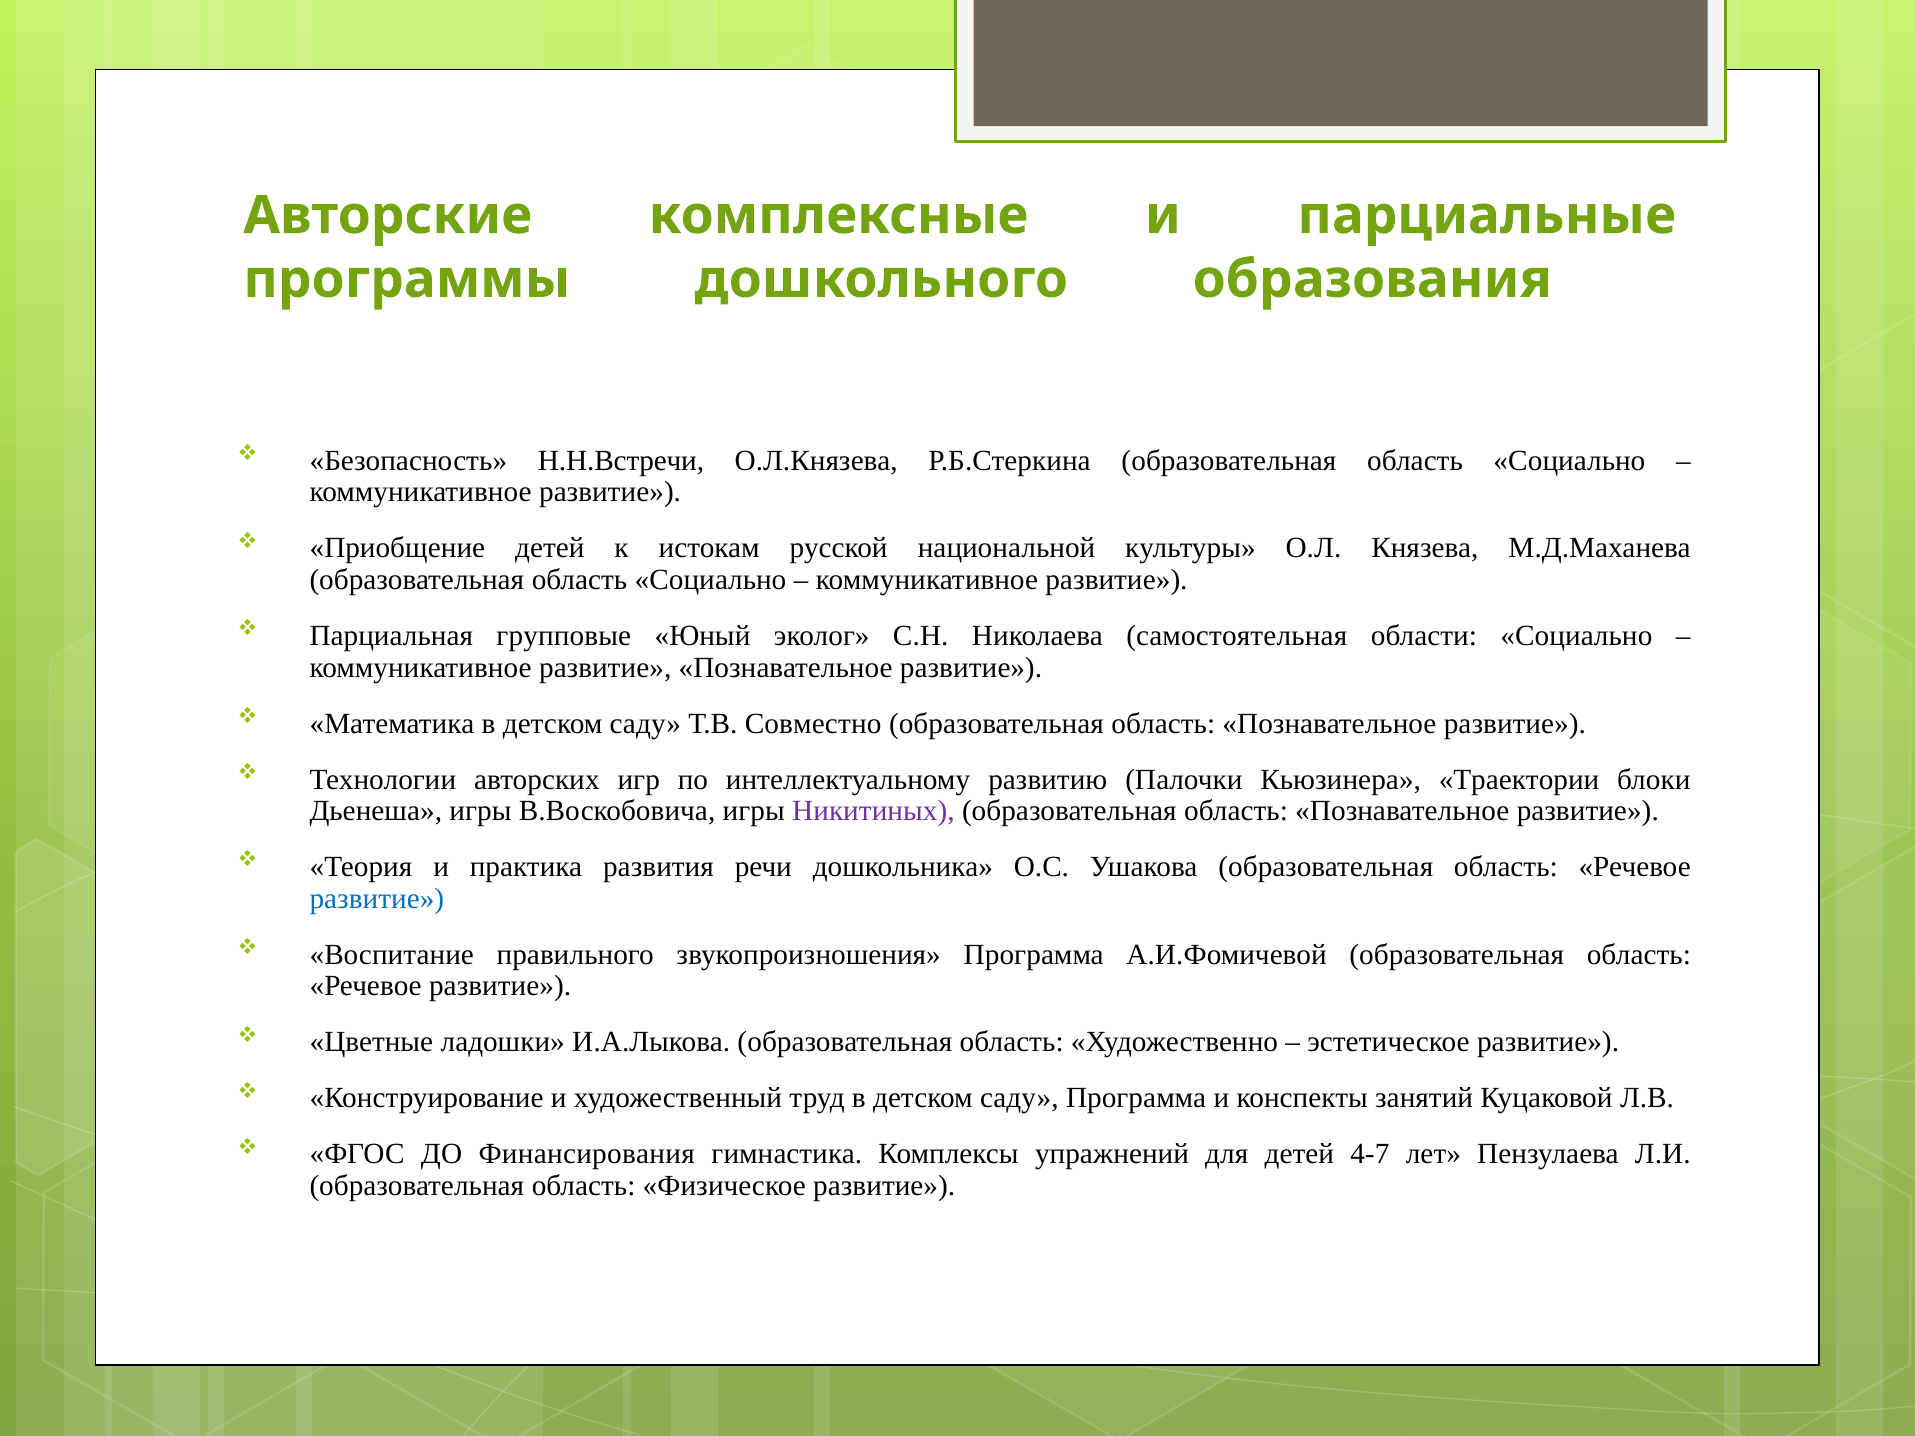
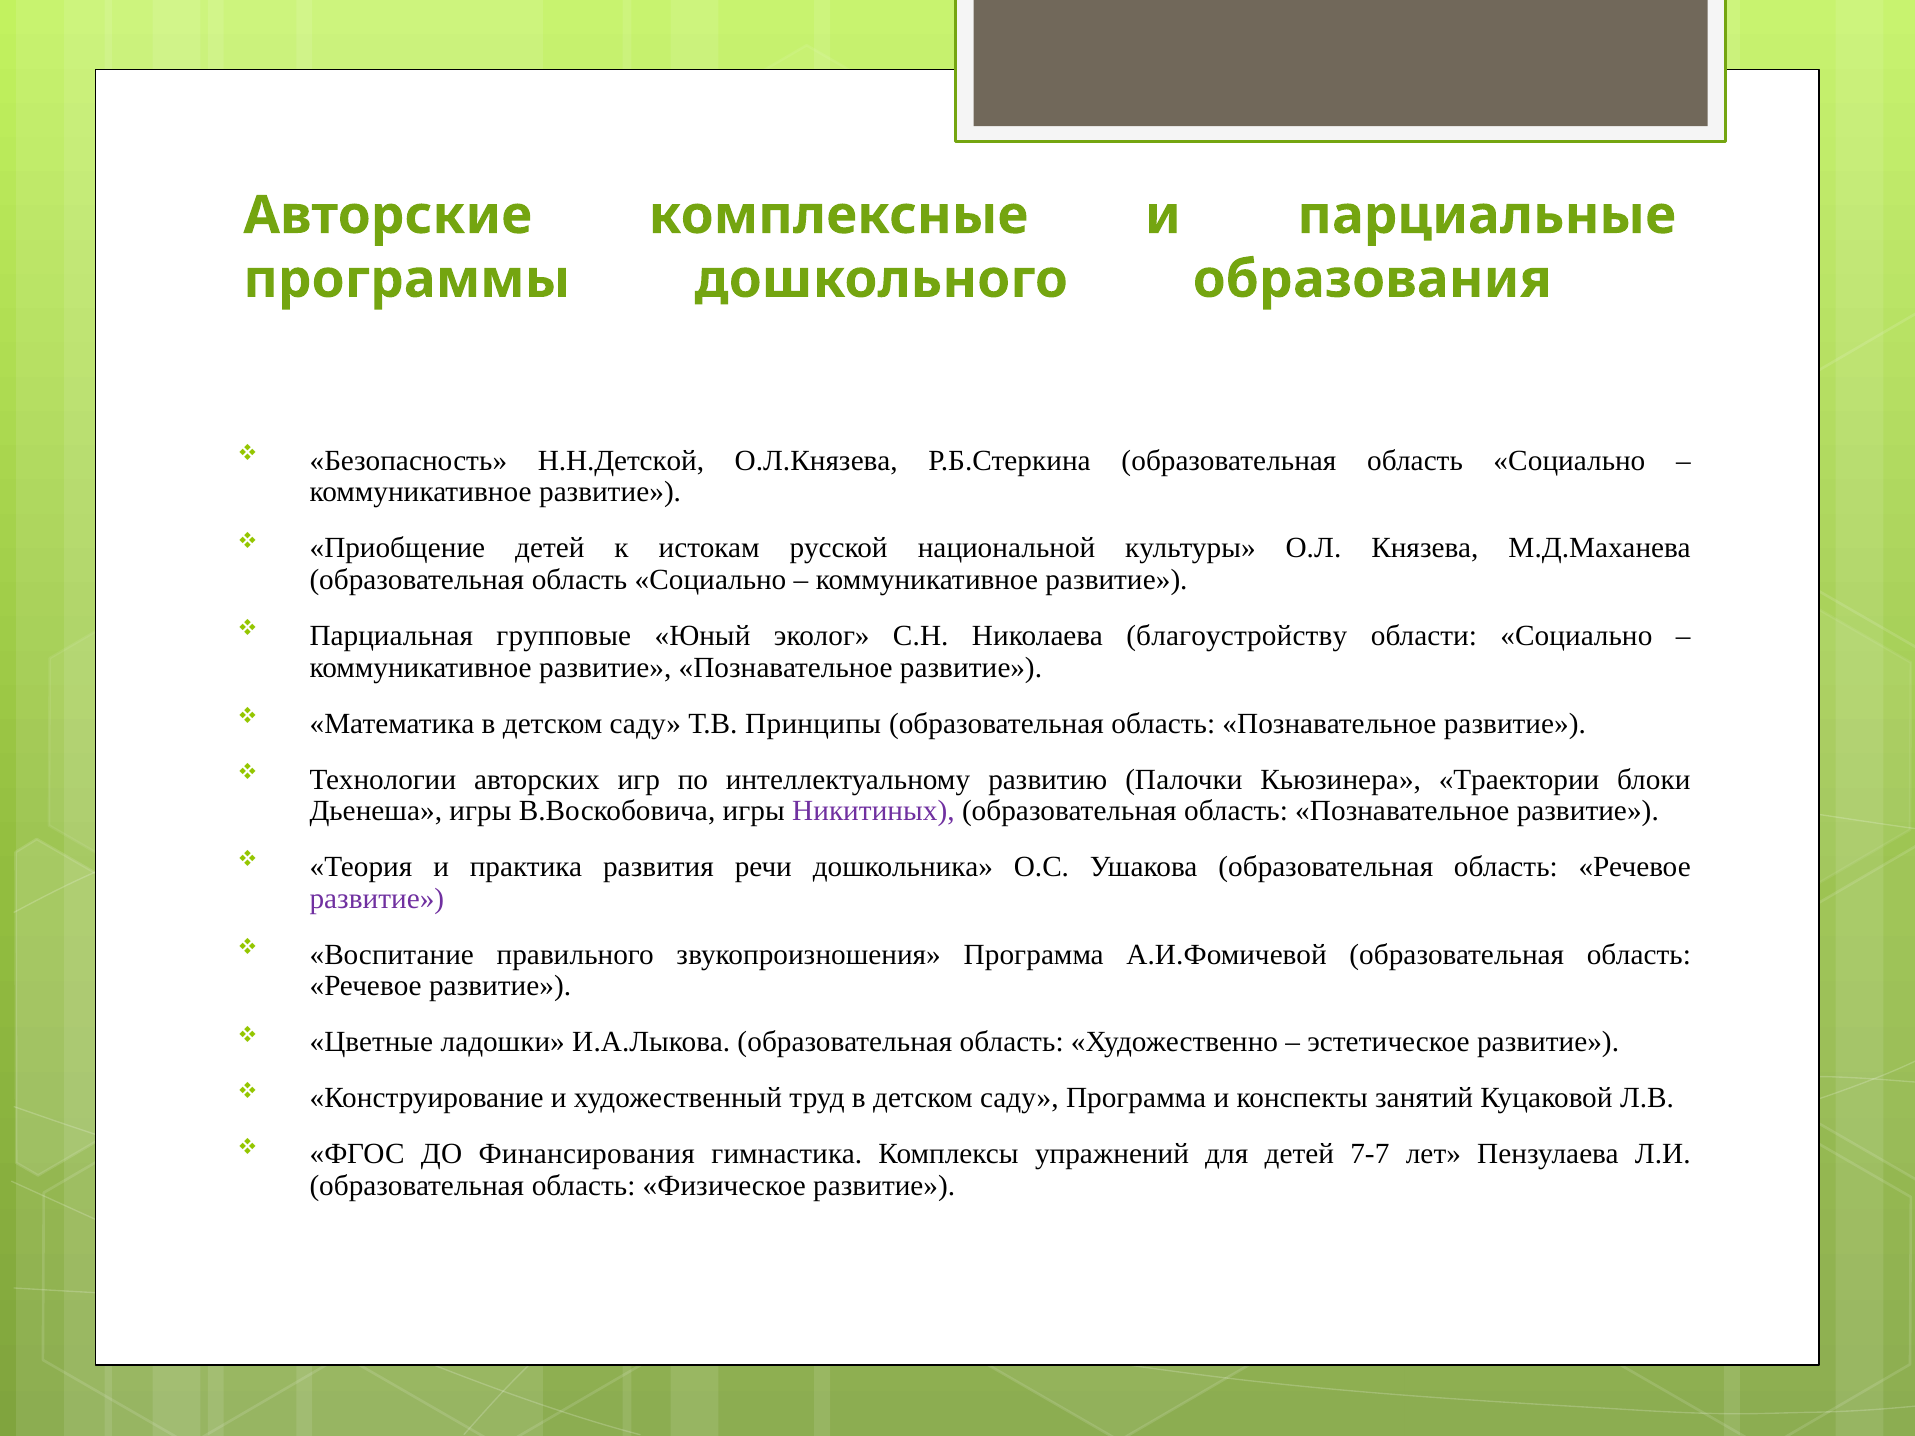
Н.Н.Встречи: Н.Н.Встречи -> Н.Н.Детской (621, 461)
самостоятельная: самостоятельная -> благоустройству (1237, 636)
Совместно: Совместно -> Принципы (813, 724)
развитие colour: blue -> purple (377, 899)
4-7: 4-7 -> 7-7 (1370, 1155)
